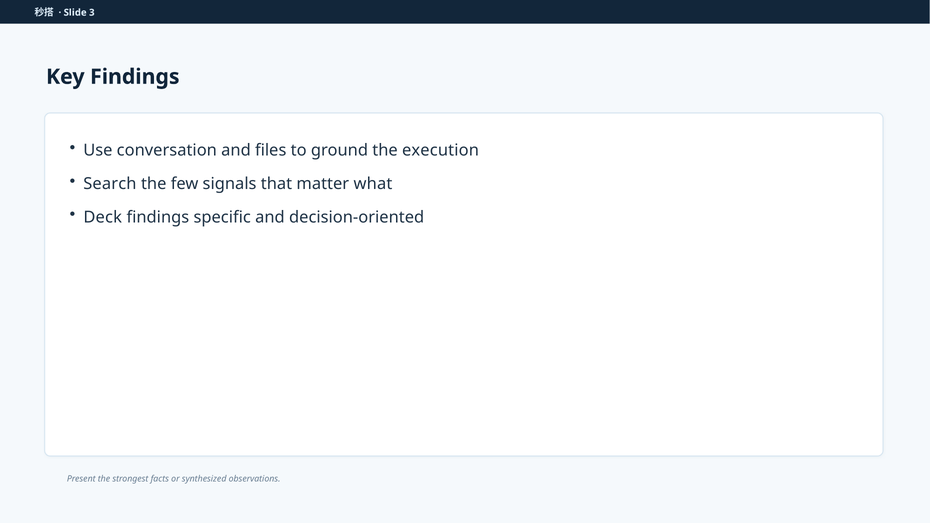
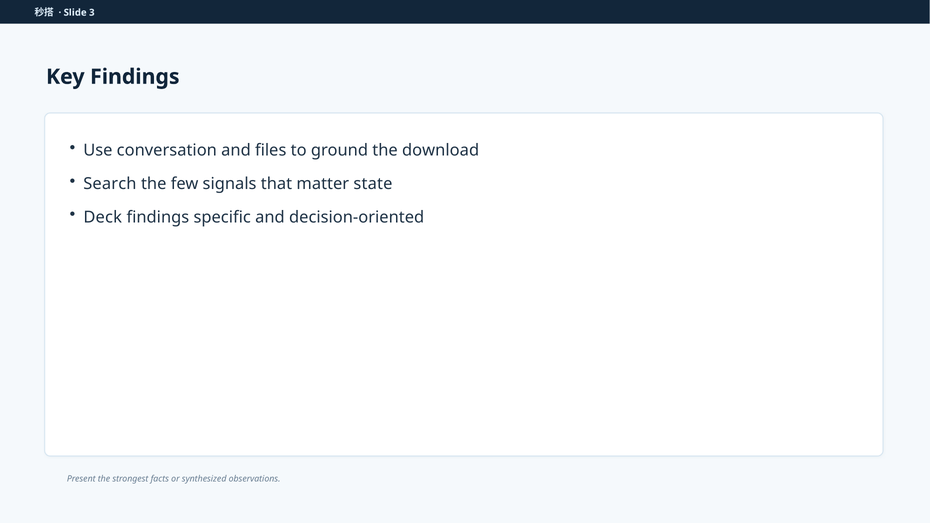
execution: execution -> download (441, 151)
what: what -> state (373, 184)
